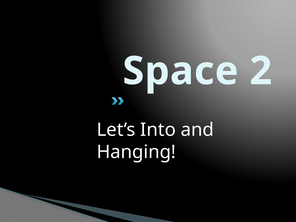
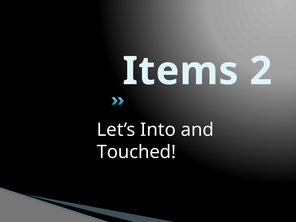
Space: Space -> Items (180, 71)
Hanging: Hanging -> Touched (136, 152)
